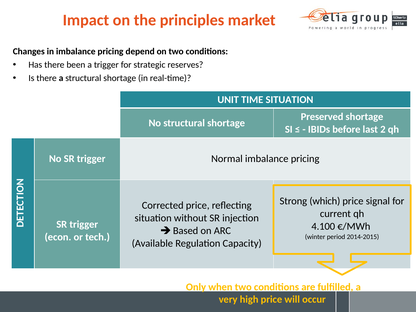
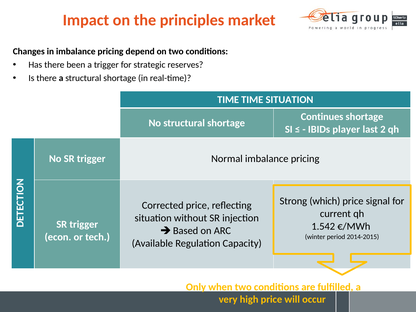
UNIT: UNIT -> TIME (228, 100)
Preserved: Preserved -> Continues (322, 117)
before: before -> player (346, 129)
4.100: 4.100 -> 1.542 (323, 226)
